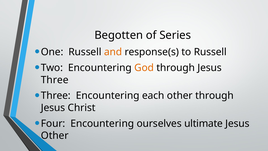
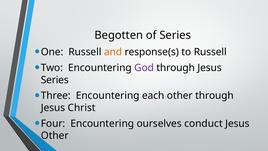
God colour: orange -> purple (144, 68)
Three: Three -> Series (55, 80)
ultimate: ultimate -> conduct (203, 123)
